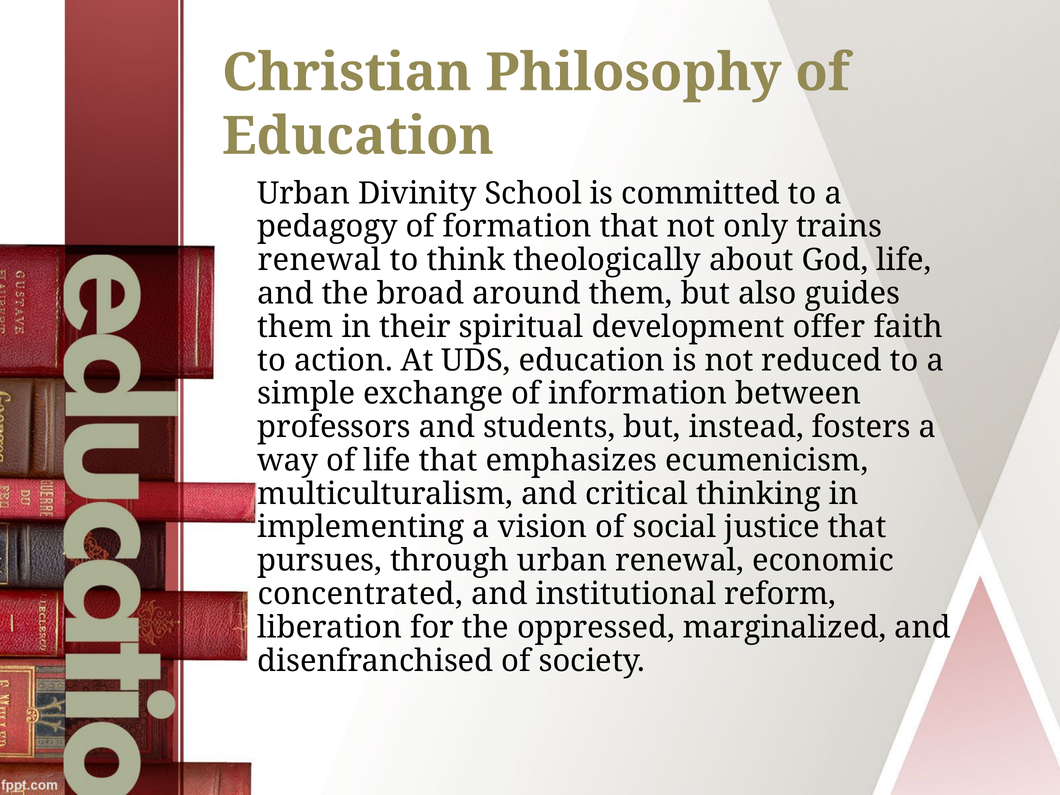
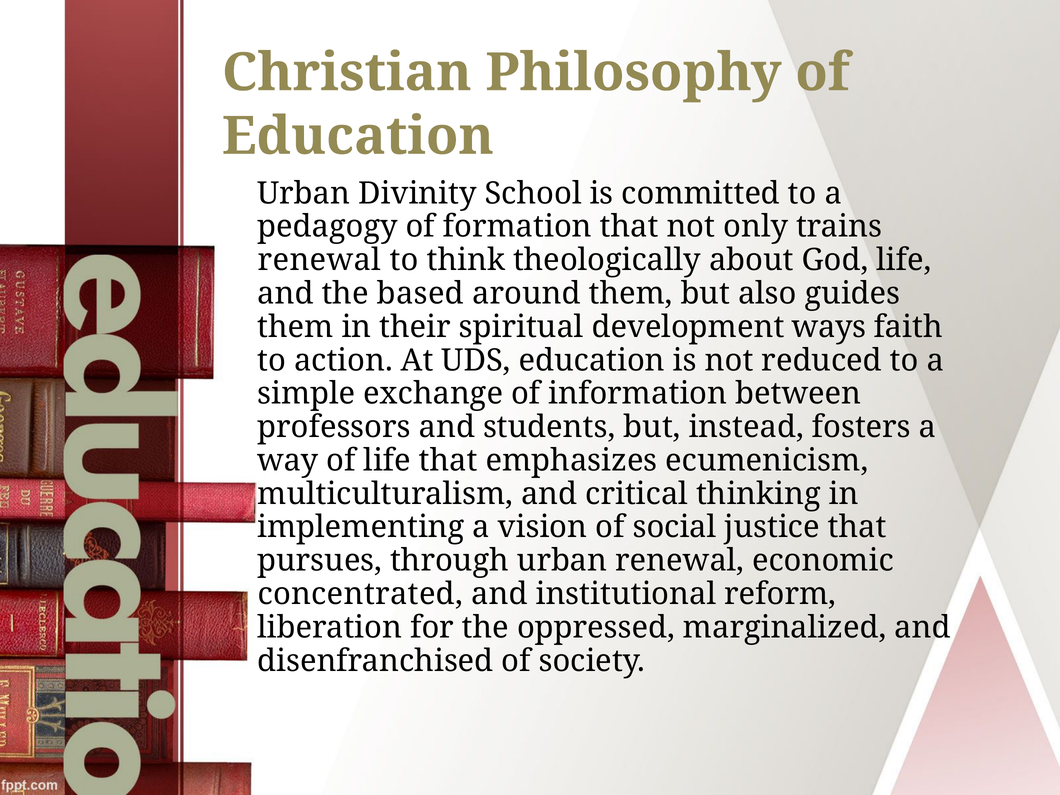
broad: broad -> based (420, 294)
offer: offer -> ways (829, 327)
